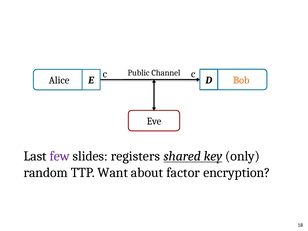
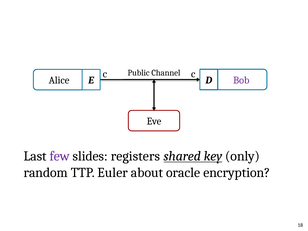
Bob colour: orange -> purple (241, 80)
Want: Want -> Euler (113, 173)
factor: factor -> oracle (183, 173)
